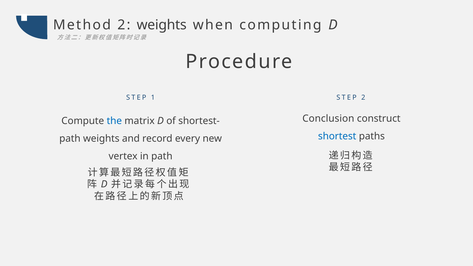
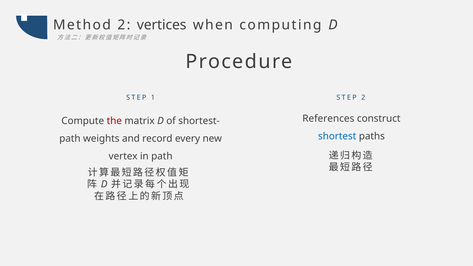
2 weights: weights -> vertices (162, 25)
Conclusion: Conclusion -> References (328, 119)
the colour: blue -> red (114, 121)
